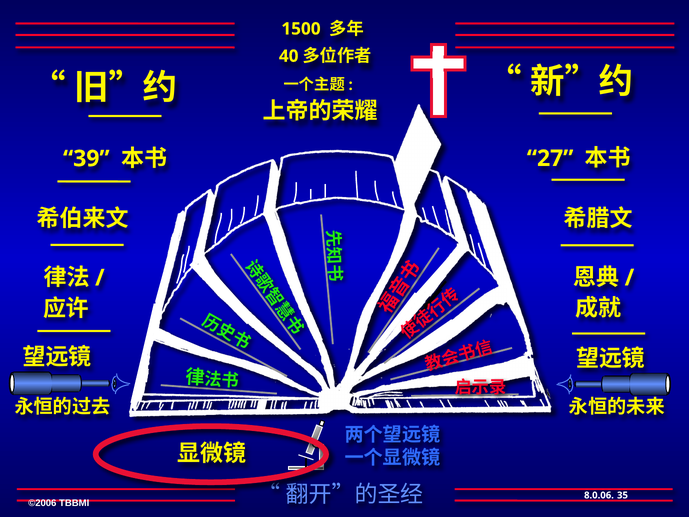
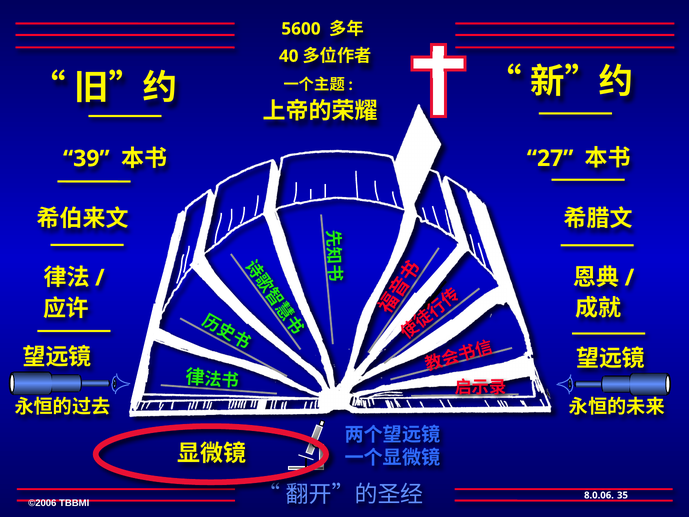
1500: 1500 -> 5600 (301, 29)
